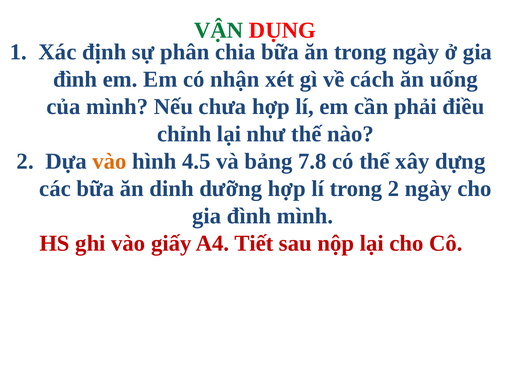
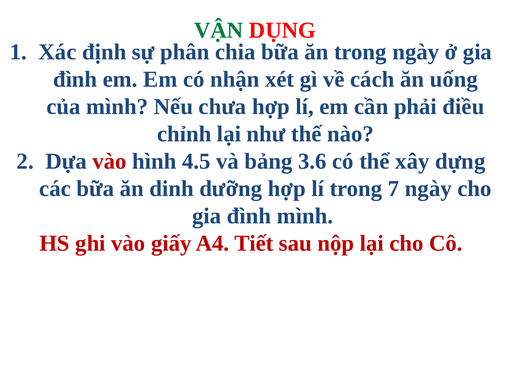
vào colour: orange -> red (110, 161)
7.8: 7.8 -> 3.6 (312, 161)
trong 2: 2 -> 7 (394, 188)
